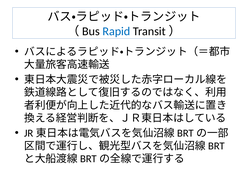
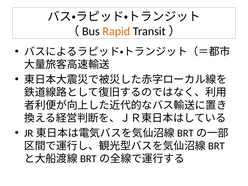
Rapid colour: blue -> orange (116, 31)
